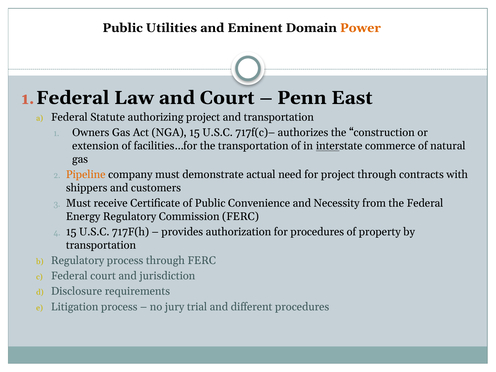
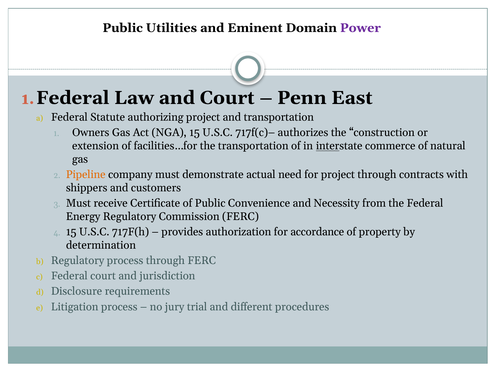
Power colour: orange -> purple (360, 28)
for procedures: procedures -> accordance (317, 232)
transportation: transportation -> determination (101, 245)
